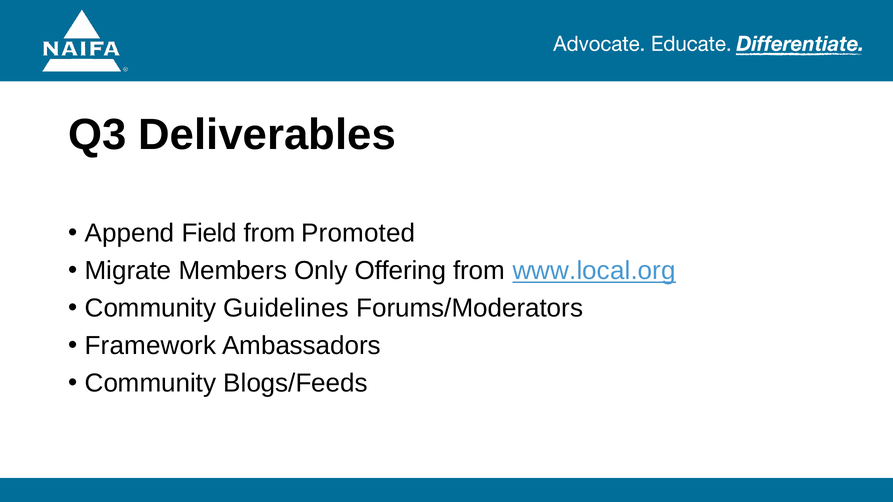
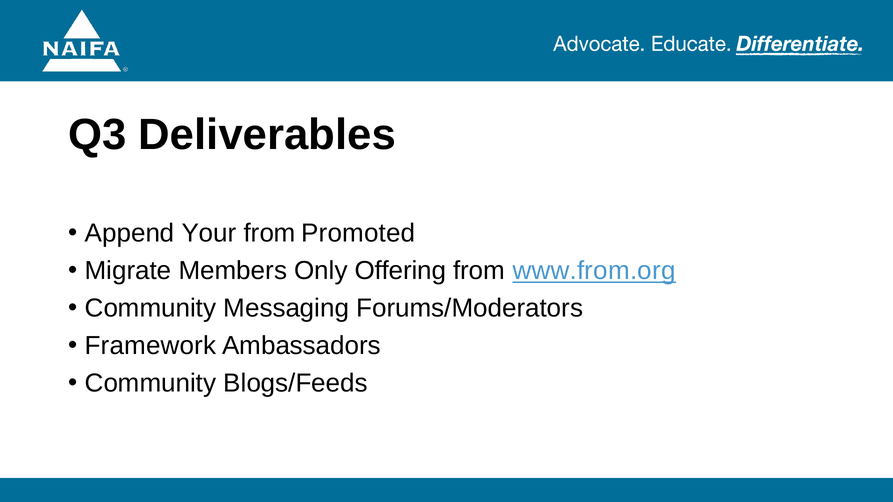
Field: Field -> Your (209, 233)
www.local.org: www.local.org -> www.from.org (594, 271)
Guidelines: Guidelines -> Messaging (286, 308)
